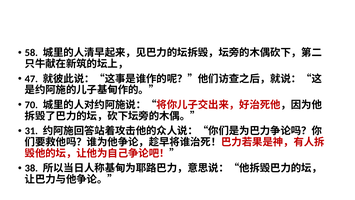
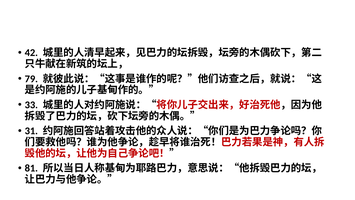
58: 58 -> 42 (31, 53)
47: 47 -> 79 (31, 79)
70: 70 -> 33 (31, 105)
38: 38 -> 81 (31, 168)
